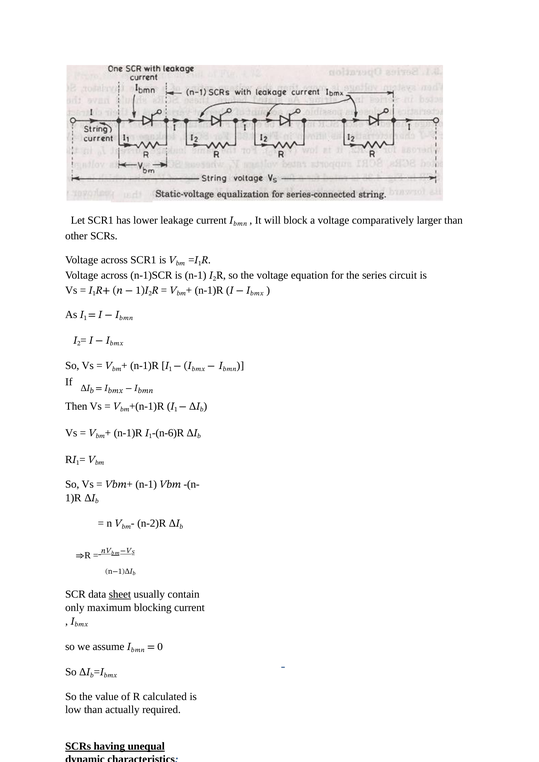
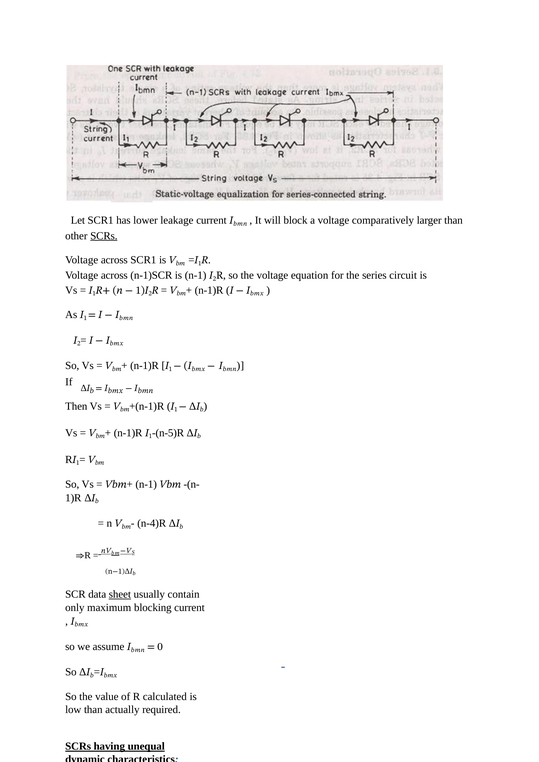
SCRs underline: none -> present (104, 236)
-(n-6)R: -(n-6)R -> -(n-5)R (168, 433)
n-2)R: n-2)R -> n-4)R (152, 524)
